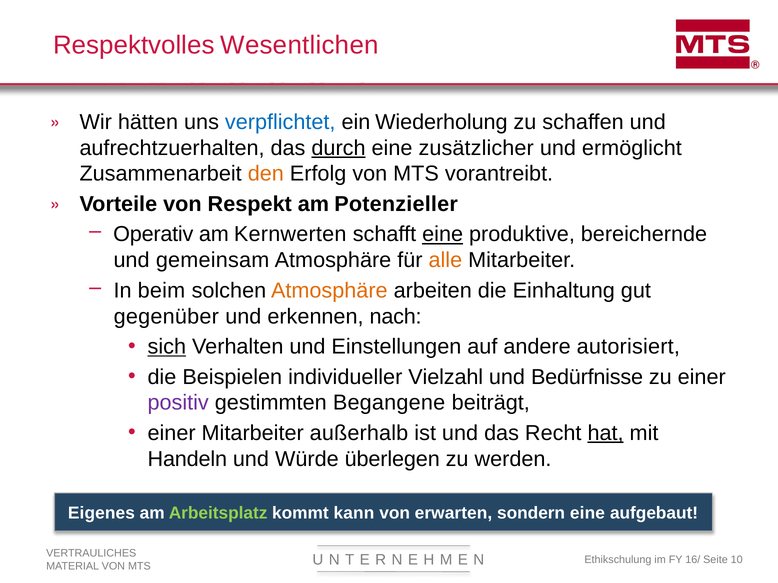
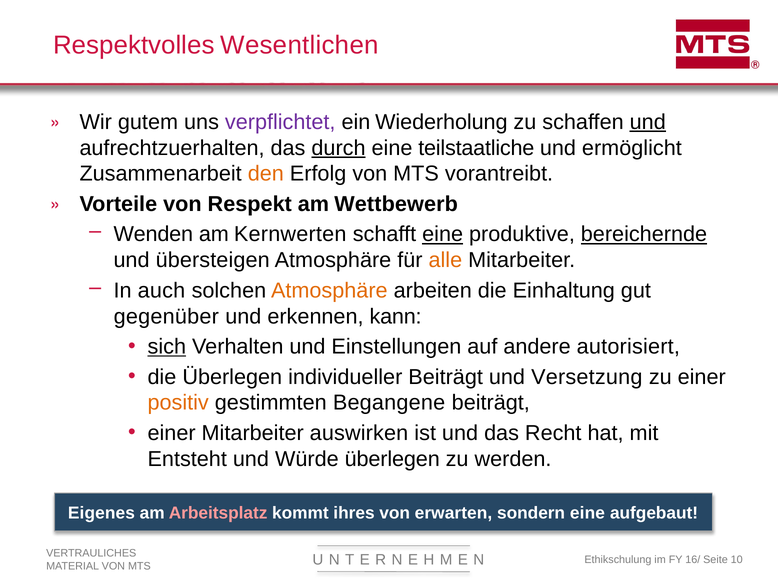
hätten: hätten -> gutem (148, 122)
verpflichtet colour: blue -> purple (280, 122)
und underline: none -> present (648, 122)
zusätzlicher: zusätzlicher -> teilstaatliche (476, 148)
Potenzieller: Potenzieller -> Wettbewerb (396, 204)
Operativ: Operativ -> Wenden (153, 235)
bereichernde underline: none -> present (644, 235)
gemeinsam: gemeinsam -> übersteigen (213, 260)
beim: beim -> auch (161, 291)
nach: nach -> kann (396, 317)
die Beispielen: Beispielen -> Überlegen (232, 377)
individueller Vielzahl: Vielzahl -> Beiträgt (446, 377)
Bedürfnisse: Bedürfnisse -> Versetzung (587, 377)
positiv colour: purple -> orange (178, 403)
außerhalb: außerhalb -> auswirken (359, 433)
hat underline: present -> none (606, 433)
Handeln: Handeln -> Entsteht (187, 459)
Arbeitsplatz colour: light green -> pink (218, 514)
kann: kann -> ihres (354, 514)
